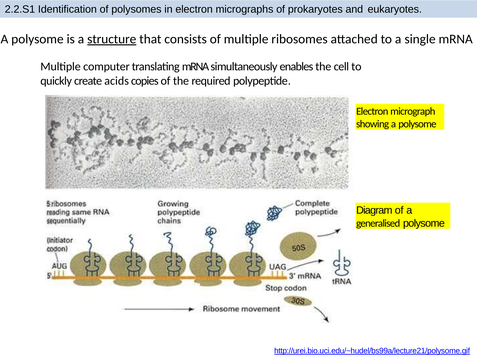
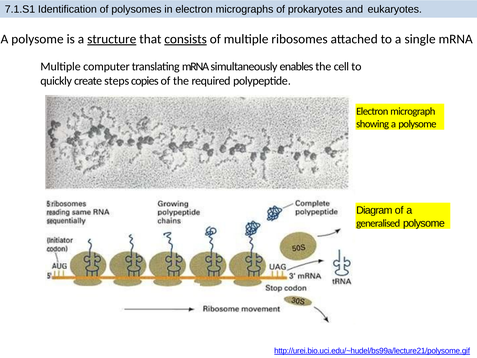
2.2.S1: 2.2.S1 -> 7.1.S1 (20, 9)
consists underline: none -> present (186, 39)
acids: acids -> steps (117, 81)
